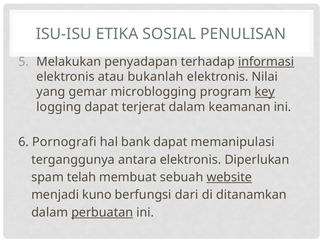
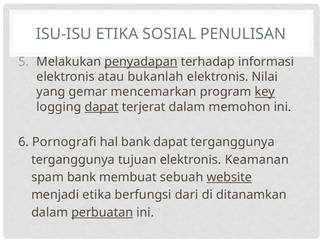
penyadapan underline: none -> present (141, 62)
informasi underline: present -> none (266, 62)
microblogging: microblogging -> mencemarkan (154, 92)
dapat underline: none -> present (102, 107)
keamanan: keamanan -> memohon (240, 107)
dapat memanipulasi: memanipulasi -> terganggunya (233, 142)
antara: antara -> tujuan (137, 160)
Diperlukan: Diperlukan -> Keamanan (257, 160)
spam telah: telah -> bank (82, 177)
menjadi kuno: kuno -> etika (97, 195)
